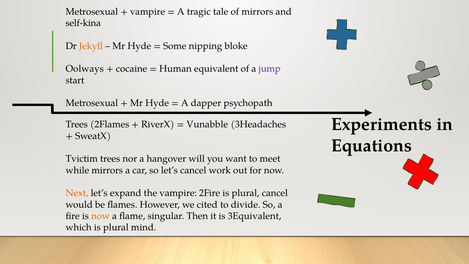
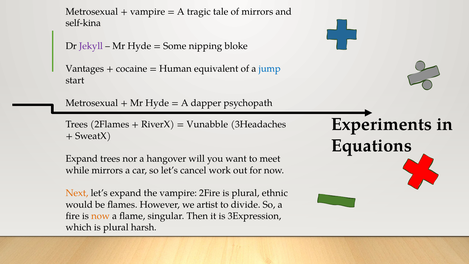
Jekyll colour: orange -> purple (91, 46)
Oolways: Oolways -> Vantages (85, 69)
jump colour: purple -> blue (270, 69)
Tvictim: Tvictim -> Expand (82, 159)
plural cancel: cancel -> ethnic (275, 193)
cited: cited -> artist (207, 204)
3Equivalent: 3Equivalent -> 3Expression (255, 216)
mind: mind -> harsh (144, 227)
